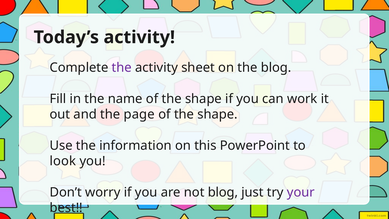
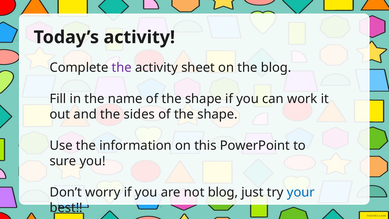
page: page -> sides (139, 114)
look: look -> sure (63, 161)
your colour: purple -> blue (301, 192)
